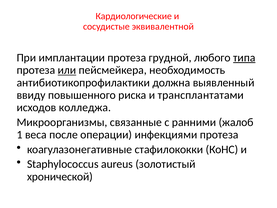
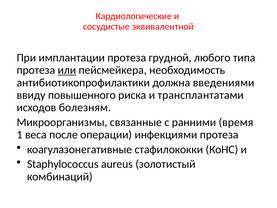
типа underline: present -> none (244, 58)
выявленный: выявленный -> введениями (224, 83)
колледжа: колледжа -> болезням (85, 107)
жалоб: жалоб -> время (236, 122)
хронической: хронической -> комбинаций (60, 176)
